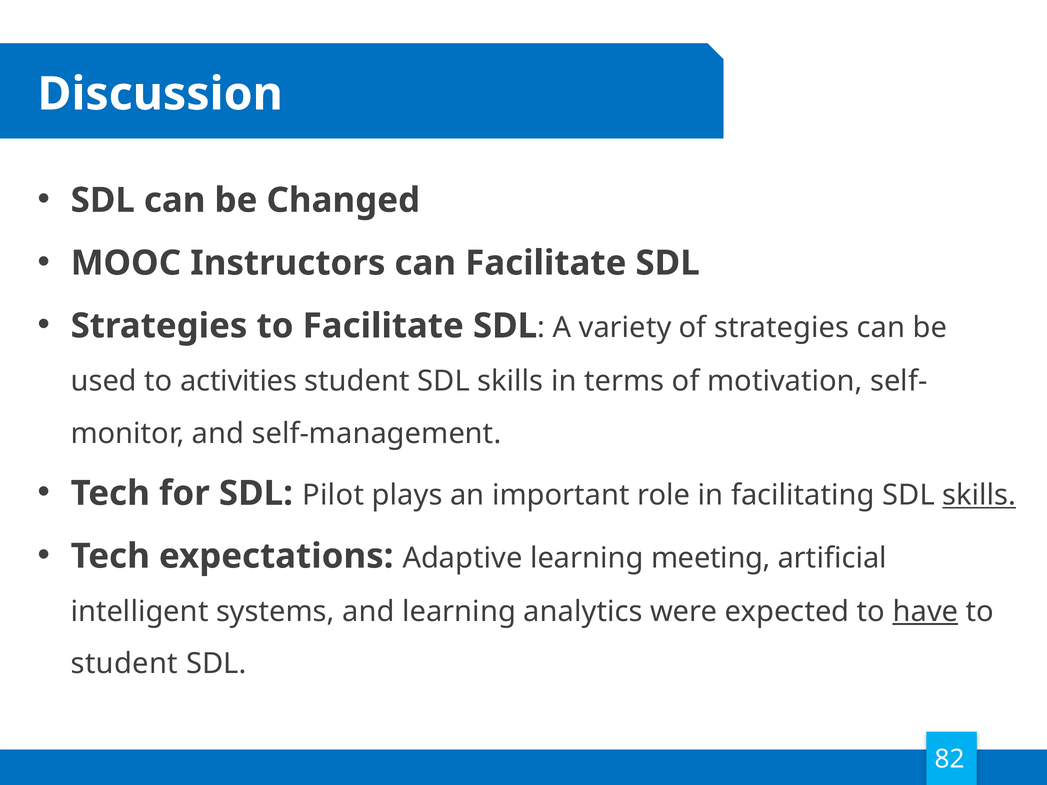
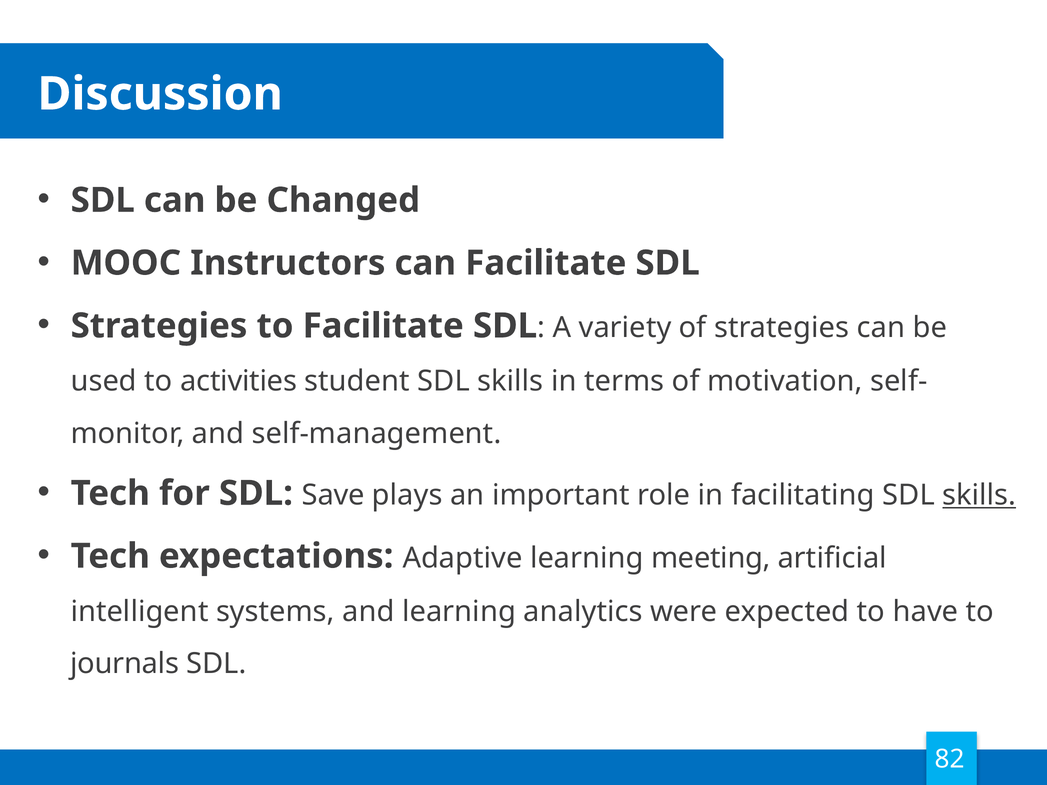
Pilot: Pilot -> Save (333, 495)
have underline: present -> none (925, 612)
student: student -> journals (125, 664)
